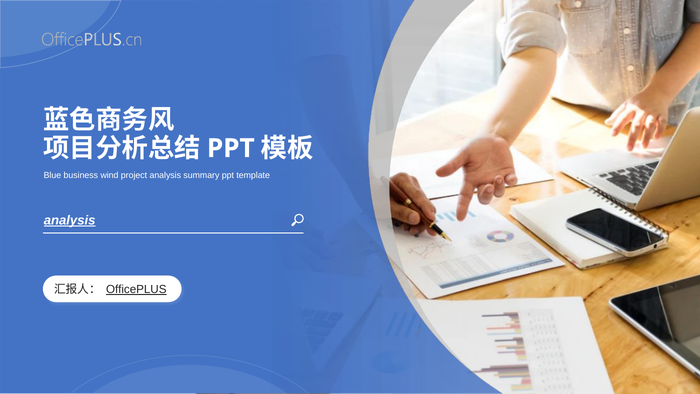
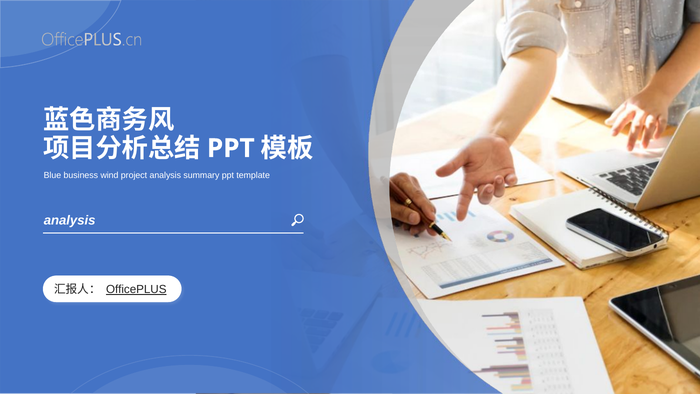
analysis underline: present -> none (70, 220)
